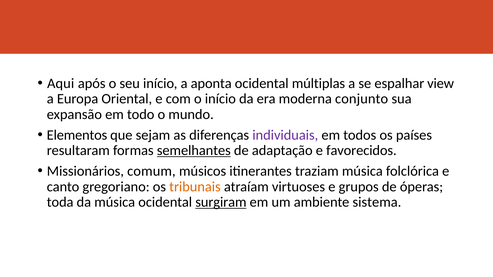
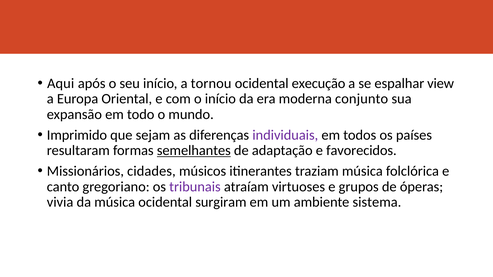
aponta: aponta -> tornou (211, 83)
múltiplas: múltiplas -> execução (319, 83)
Elementos: Elementos -> Imprimido (77, 135)
comum: comum -> cidades (151, 171)
tribunais colour: orange -> purple (195, 187)
toda: toda -> vivia (60, 202)
surgiram underline: present -> none (221, 202)
